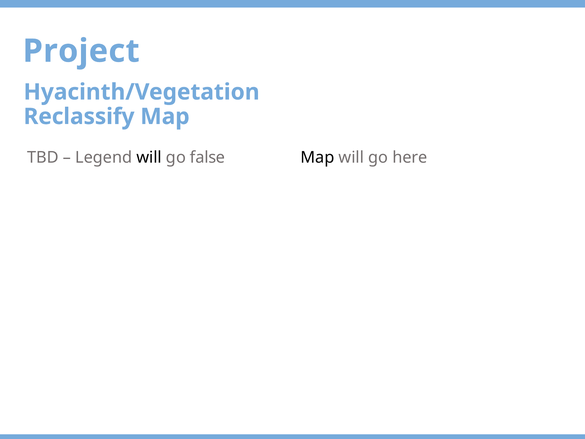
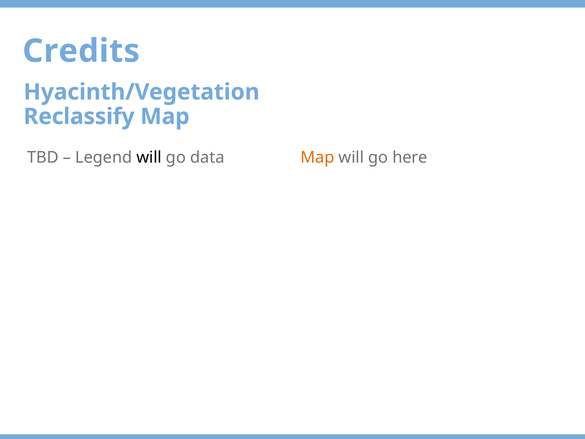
Project: Project -> Credits (81, 51)
false: false -> data (207, 157)
Map colour: black -> orange (317, 158)
